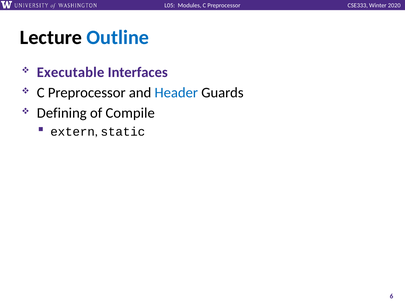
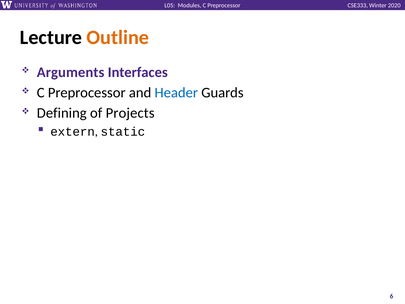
Outline colour: blue -> orange (118, 38)
Executable: Executable -> Arguments (71, 72)
Compile: Compile -> Projects (130, 113)
